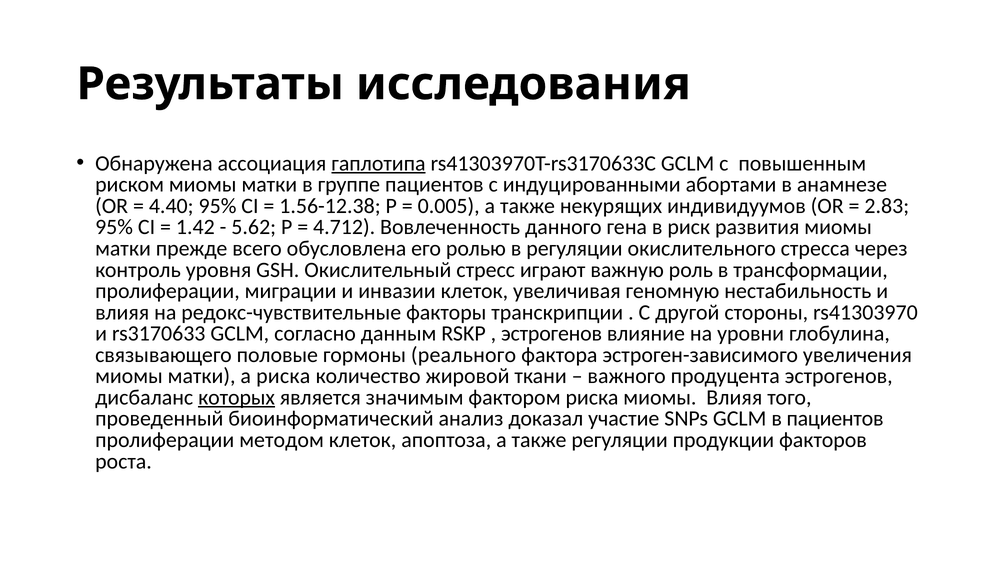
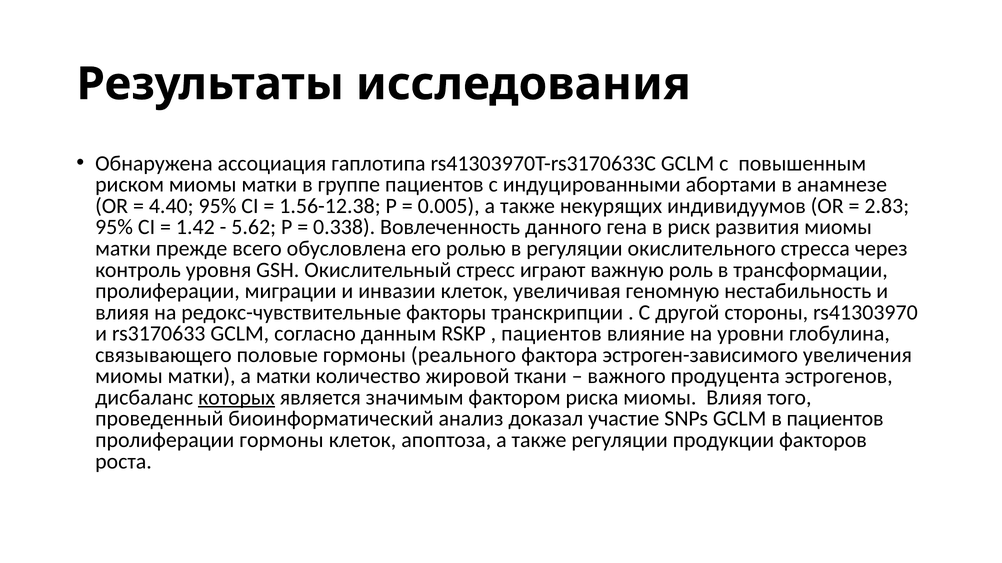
гаплотипа underline: present -> none (378, 164)
4.712: 4.712 -> 0.338 (344, 228)
эстрогенов: эстрогенов -> пациентов (551, 334)
а риска: риска -> матки (283, 377)
пролиферации методом: методом -> гормоны (281, 441)
